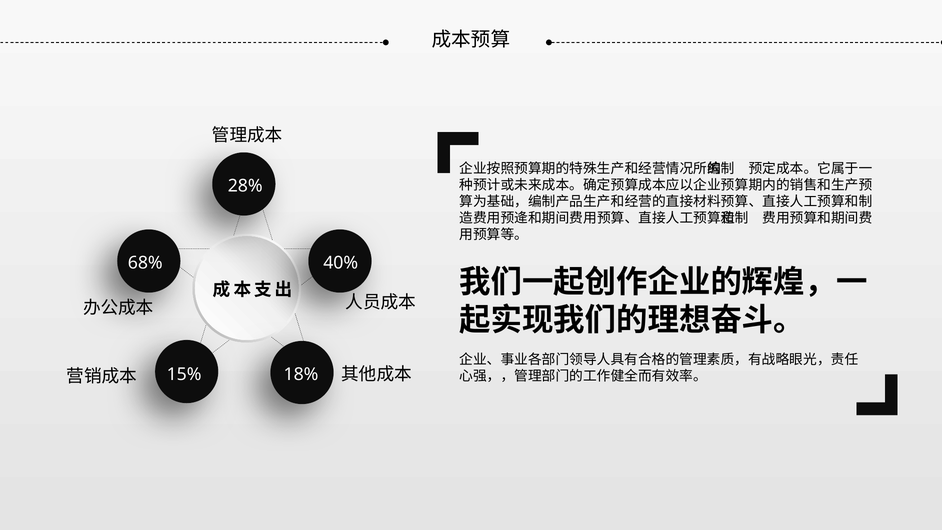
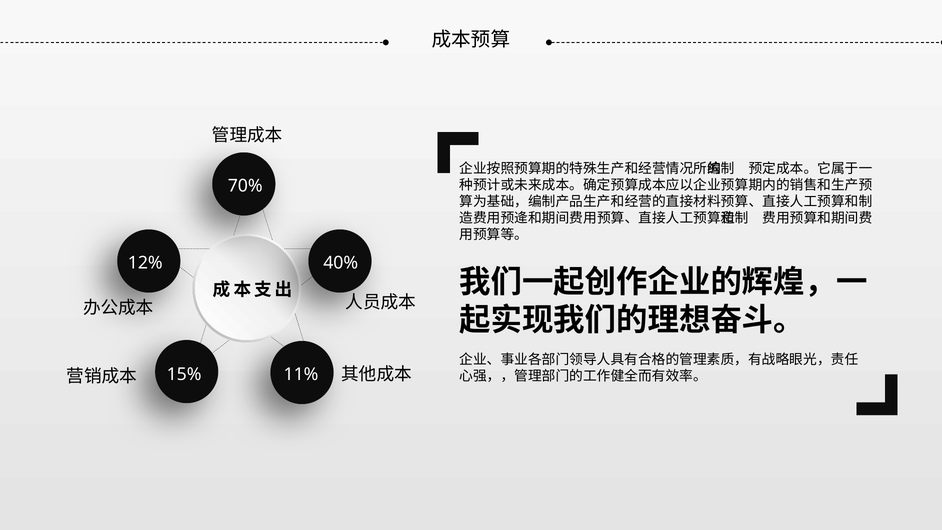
28%: 28% -> 70% (245, 186)
68%: 68% -> 12% (145, 263)
18%: 18% -> 11% (301, 374)
